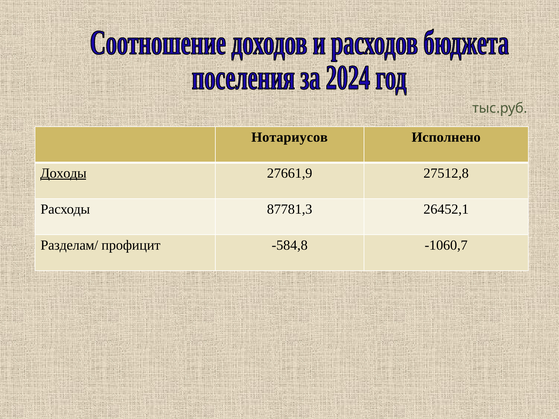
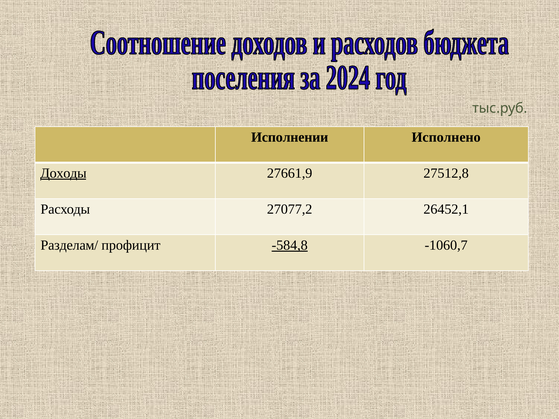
Нотариусов: Нотариусов -> Исполнении (290, 137)
87781,3: 87781,3 -> 27077,2 (290, 209)
-584,8 underline: none -> present (290, 245)
